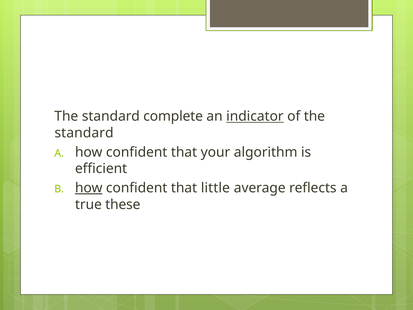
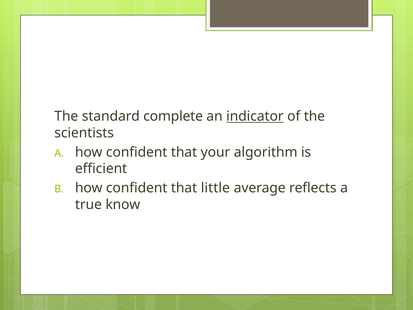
standard: standard -> scientists (84, 133)
how underline: present -> none (89, 188)
these: these -> know (123, 204)
